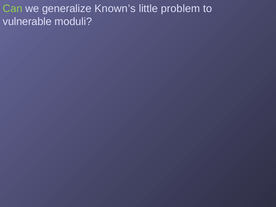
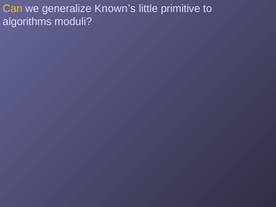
Can colour: light green -> yellow (13, 9)
problem: problem -> primitive (181, 9)
vulnerable: vulnerable -> algorithms (27, 21)
